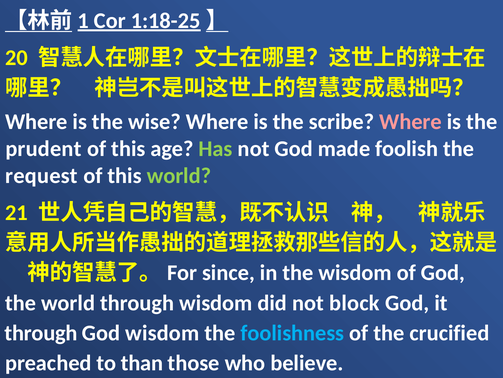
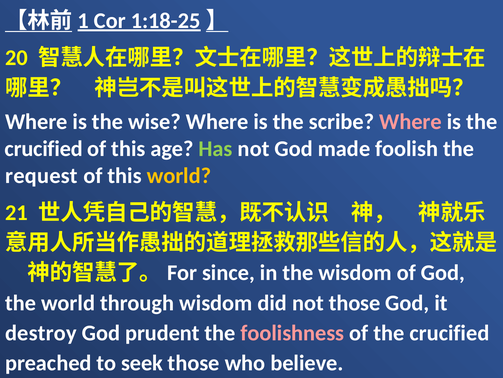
prudent: prudent -> crucified (44, 148)
world colour: light green -> yellow (179, 175)
not block: block -> those (355, 302)
through: through -> destroy (41, 332)
God wisdom: wisdom -> prudent (162, 332)
foolishness colour: light blue -> pink (292, 332)
than: than -> seek (142, 363)
